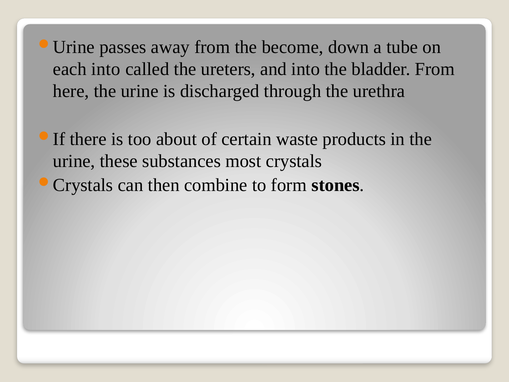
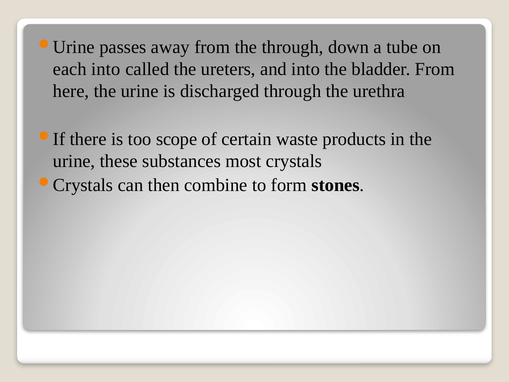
the become: become -> through (293, 47)
about: about -> scope (177, 139)
